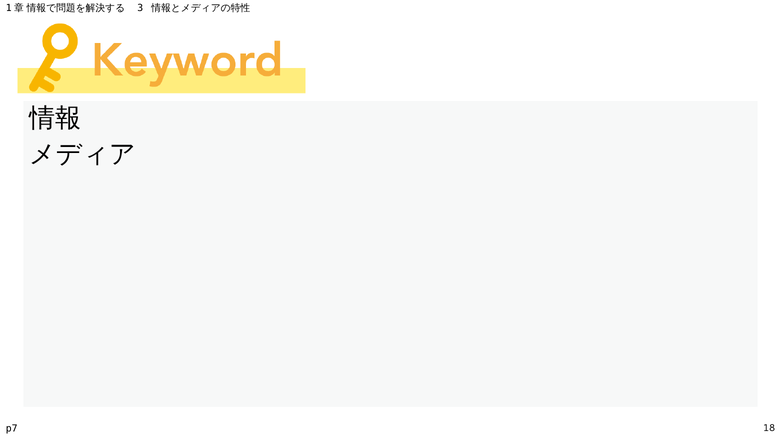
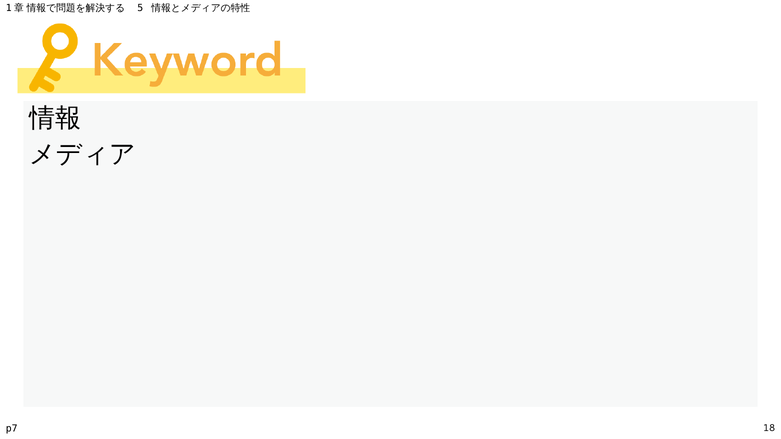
3: 3 -> 5 (140, 8)
